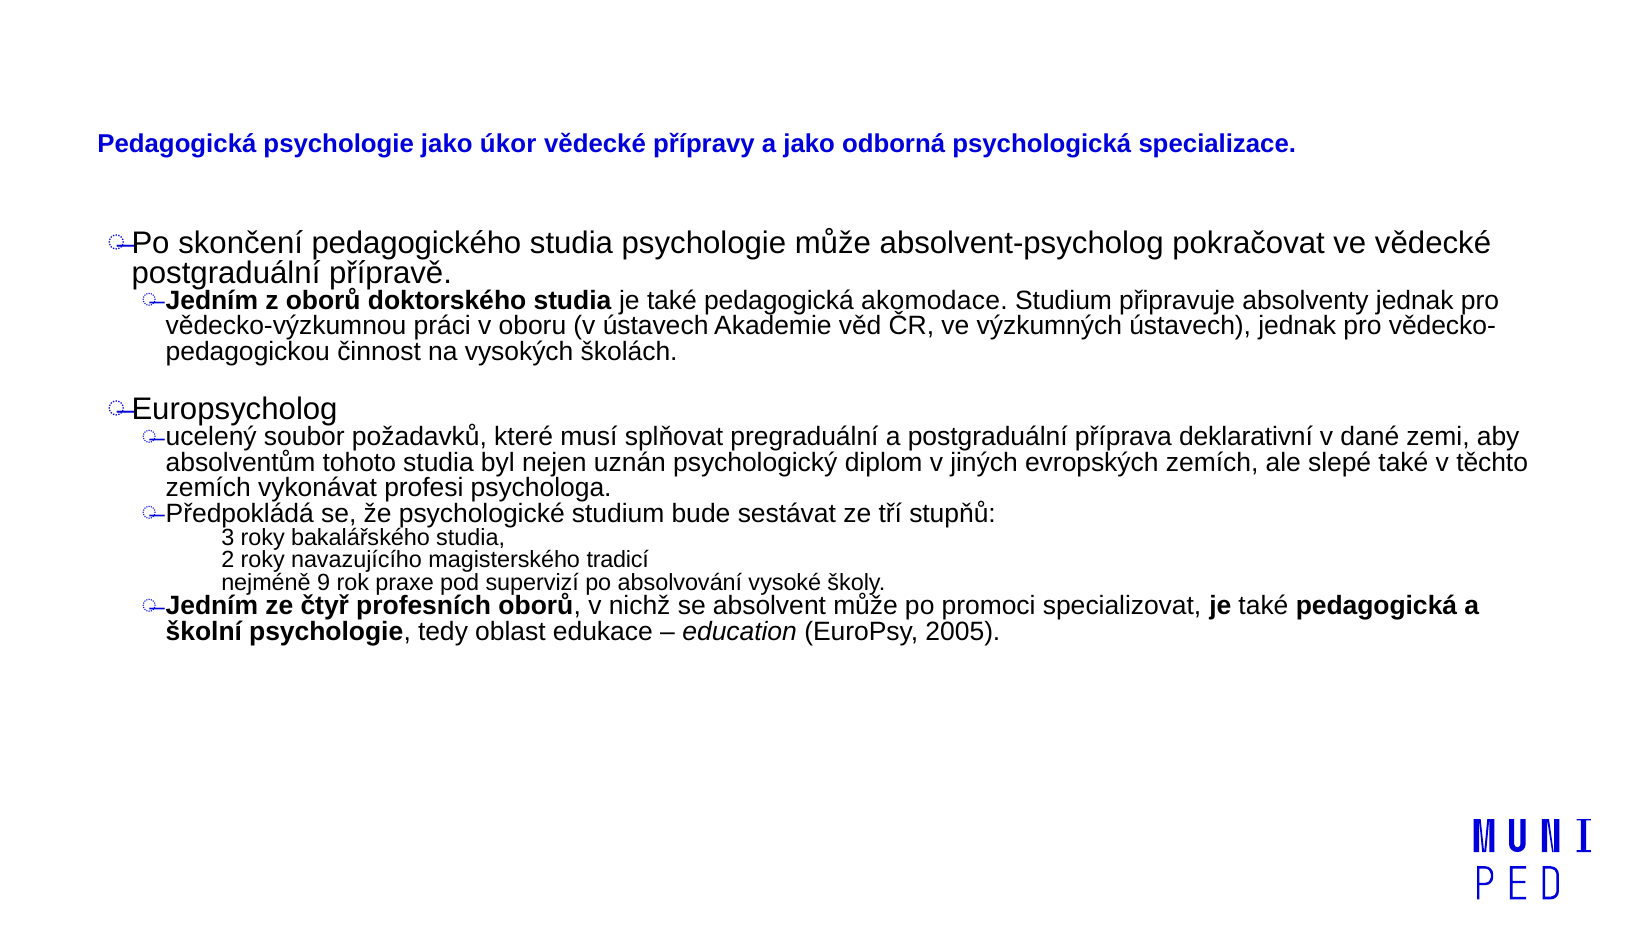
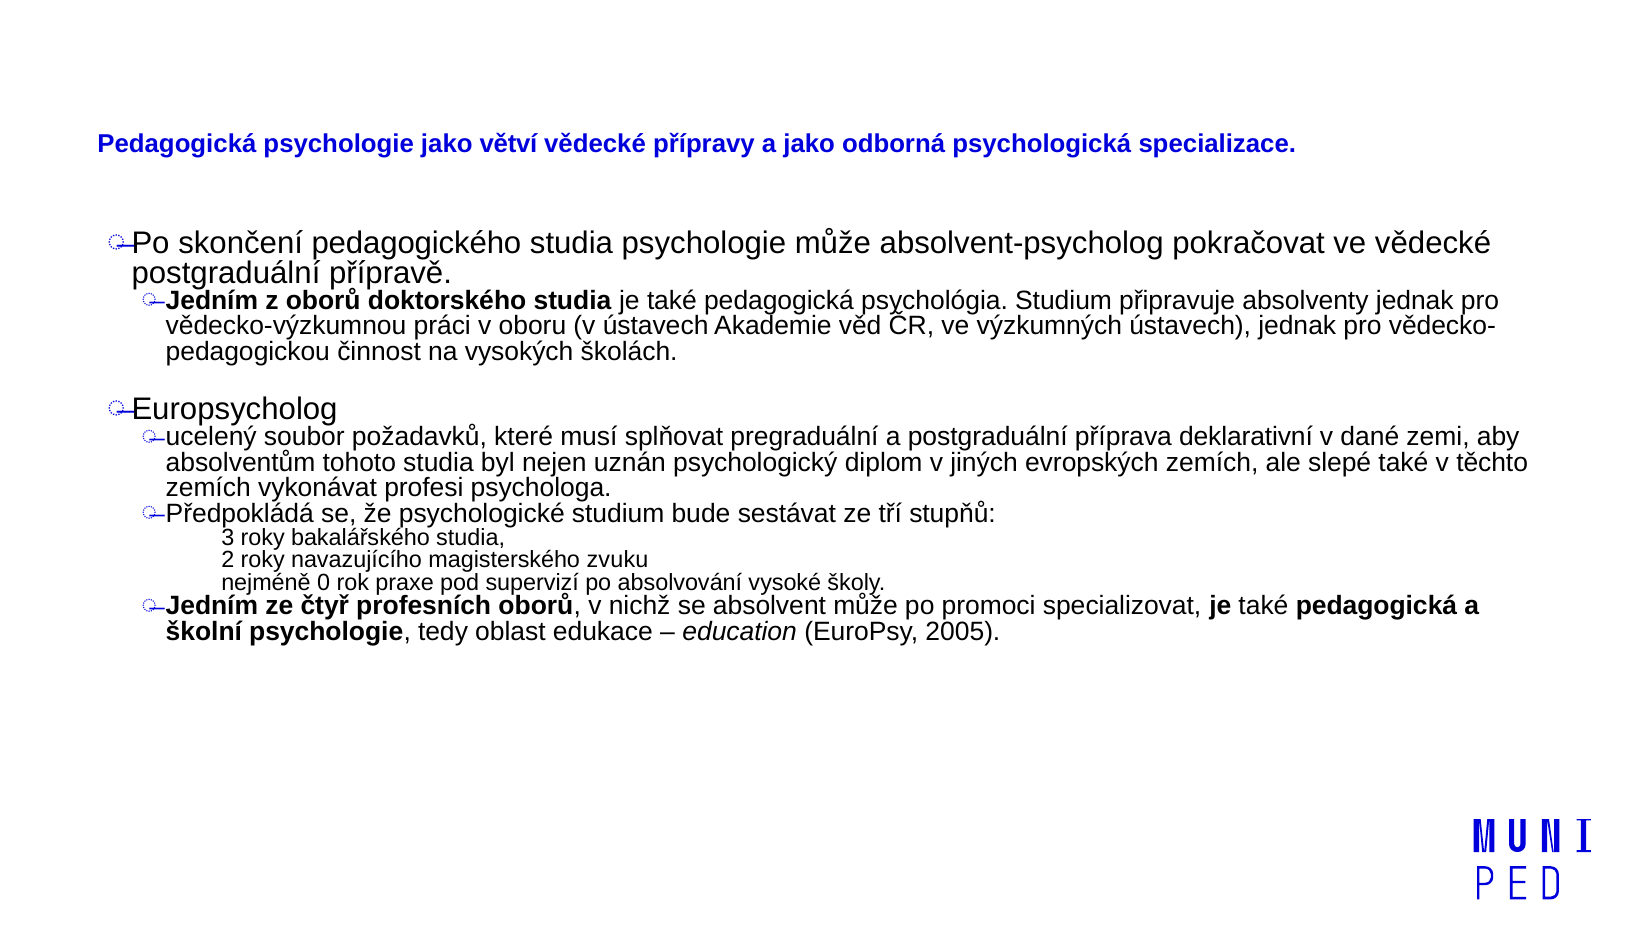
úkor: úkor -> větví (508, 144)
akomodace: akomodace -> psychológia (935, 301)
tradicí: tradicí -> zvuku (618, 560)
9: 9 -> 0 (324, 582)
